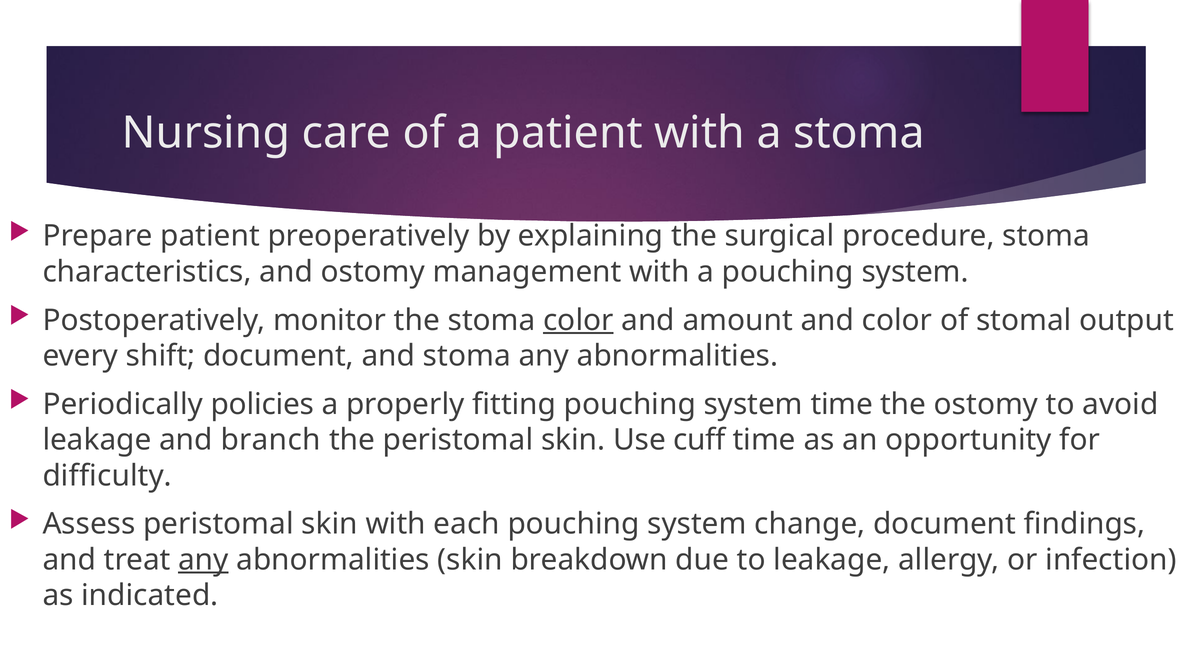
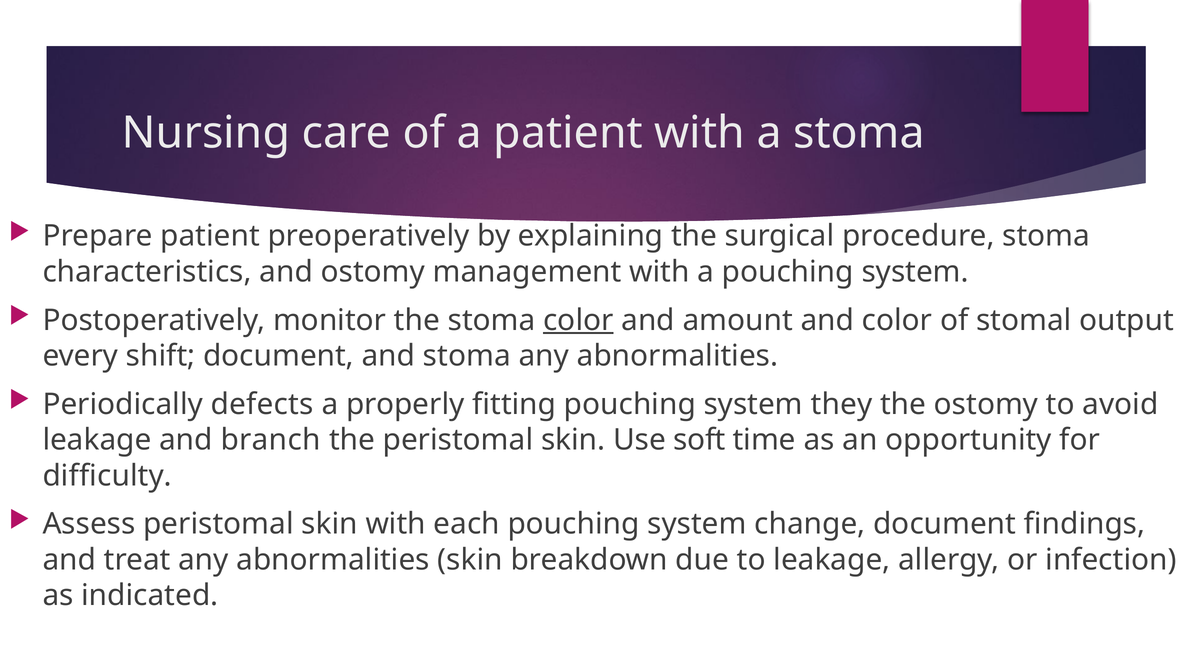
policies: policies -> defects (262, 404)
system time: time -> they (841, 404)
cuff: cuff -> soft (700, 440)
any underline: present -> none (203, 560)
